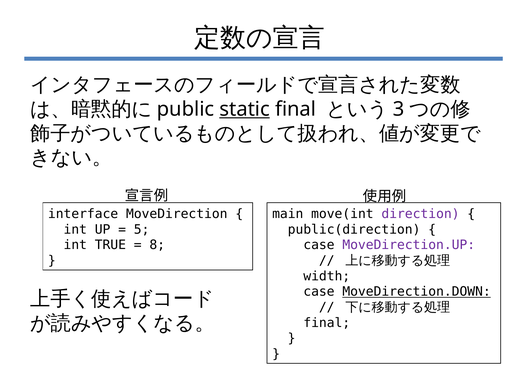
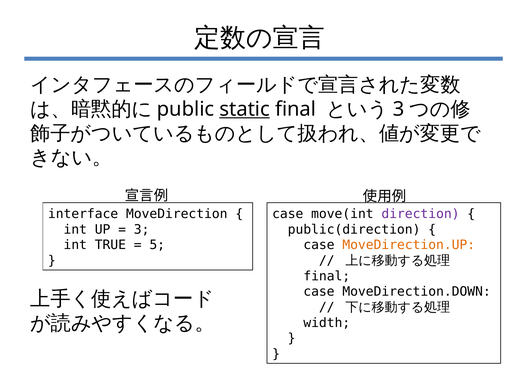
main: main -> case (288, 214)
5: 5 -> 3 (142, 230)
8: 8 -> 5 (157, 245)
MoveDirection.UP colour: purple -> orange (409, 245)
width: width -> final (327, 276)
MoveDirection.DOWN underline: present -> none (417, 292)
final: final -> width (327, 323)
